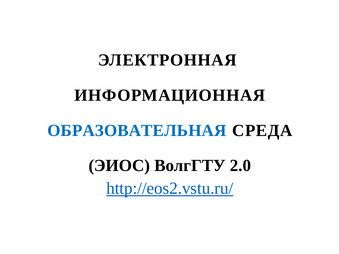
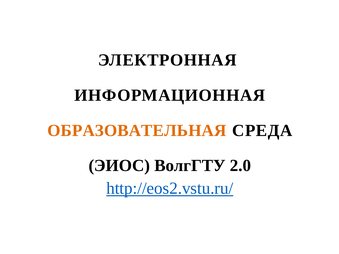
ОБРАЗОВАТЕЛЬНАЯ colour: blue -> orange (137, 131)
